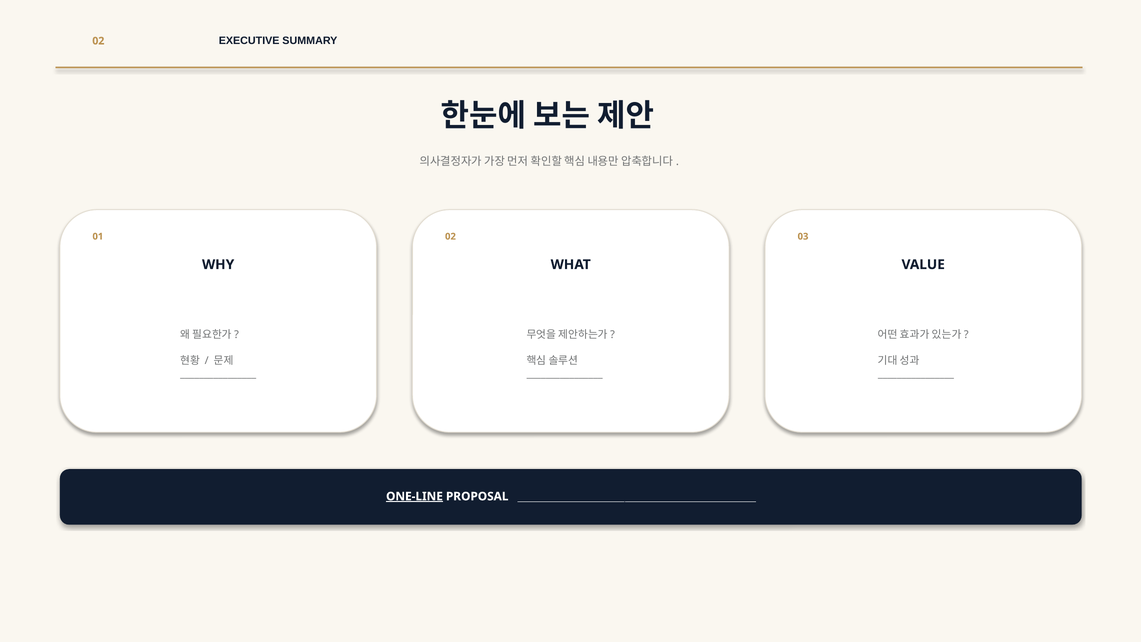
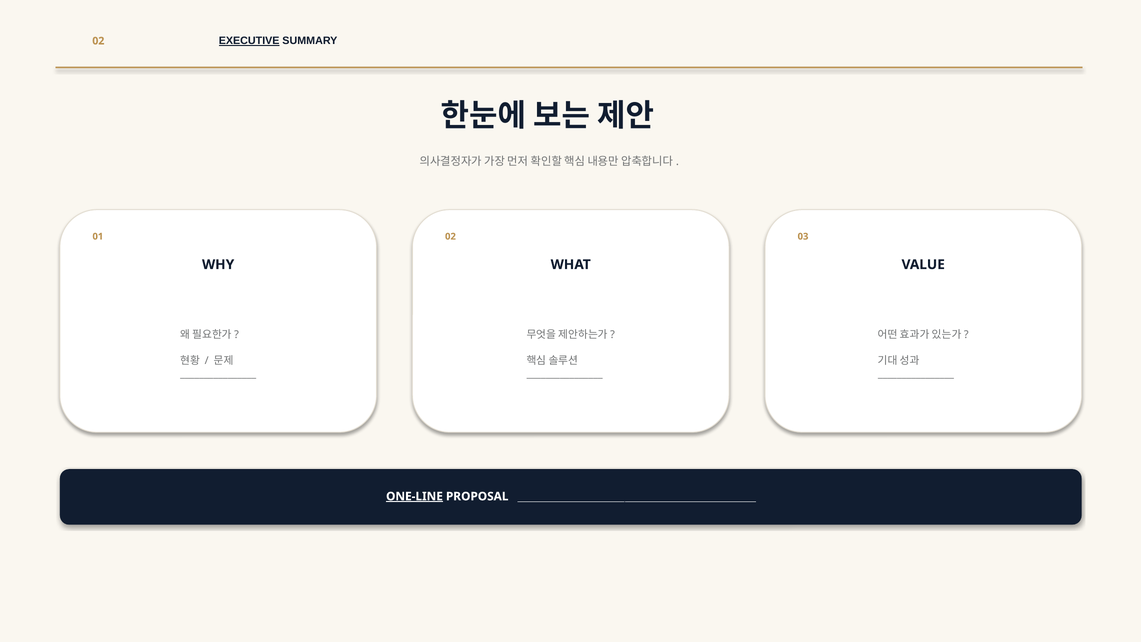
EXECUTIVE underline: none -> present (249, 41)
